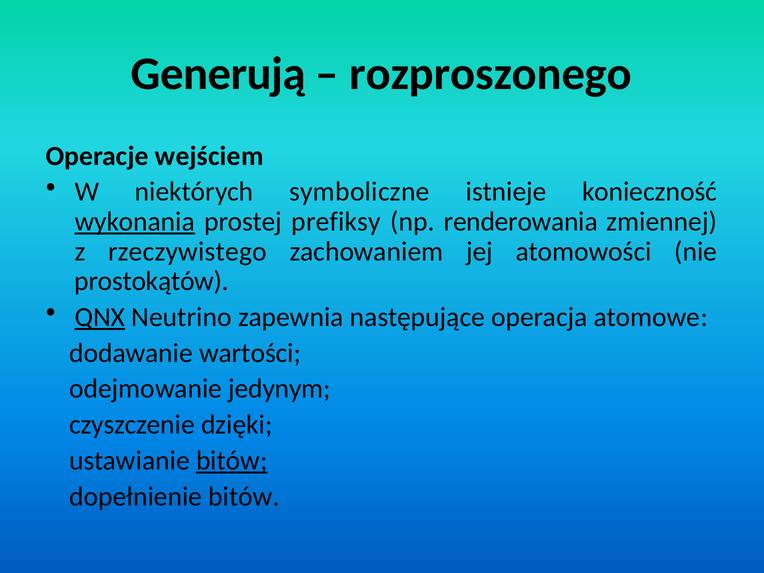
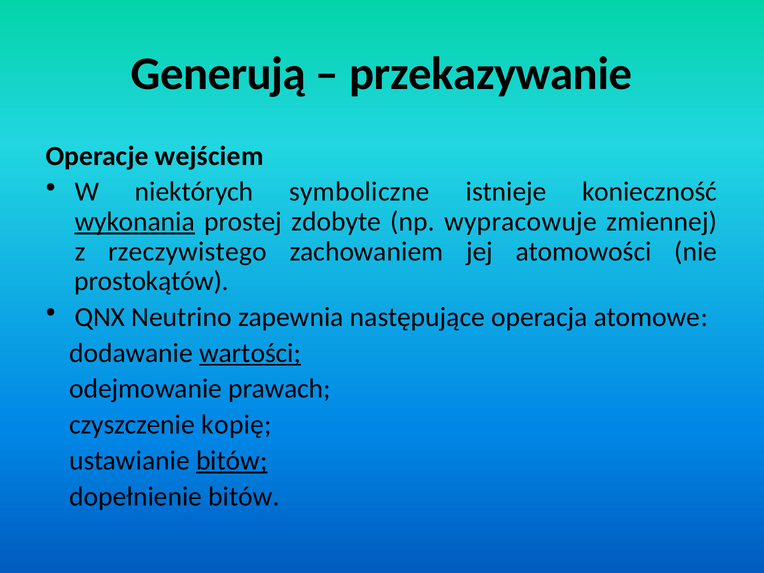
rozproszonego: rozproszonego -> przekazywanie (491, 74)
prefiksy: prefiksy -> zdobyte (336, 222)
renderowania: renderowania -> wypracowuje (520, 222)
QNX underline: present -> none (100, 317)
wartości underline: none -> present (250, 353)
jedynym: jedynym -> prawach (279, 389)
dzięki: dzięki -> kopię (237, 425)
